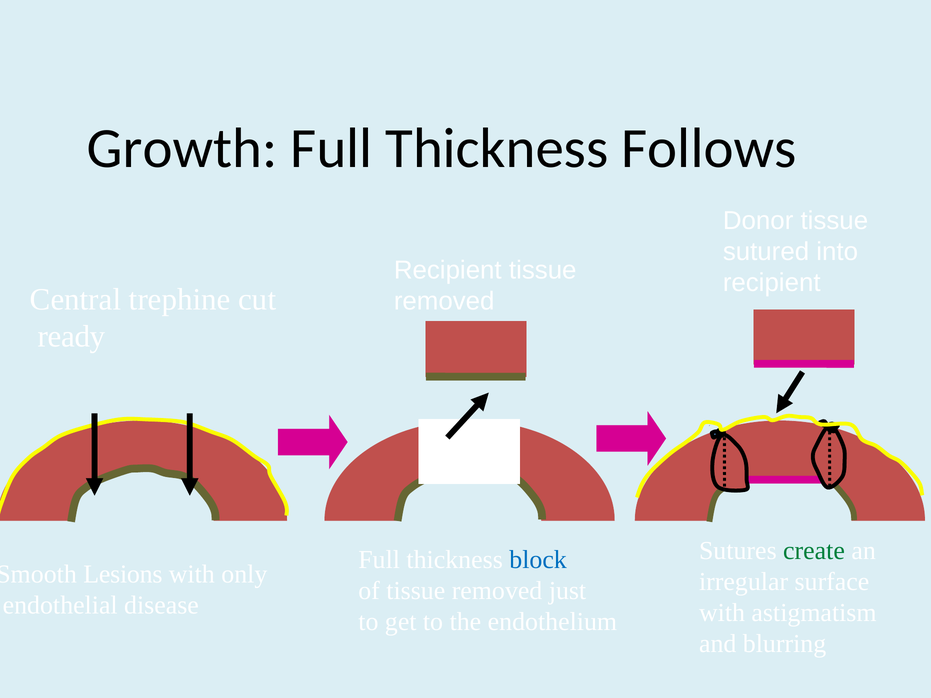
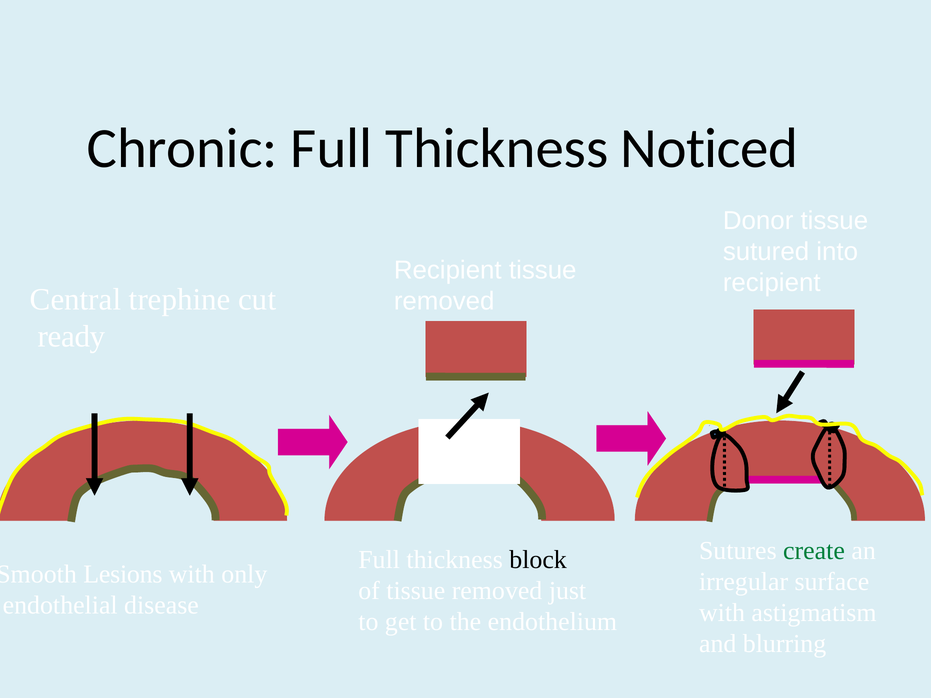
Growth: Growth -> Chronic (182, 148)
Follows: Follows -> Noticed (709, 148)
block colour: blue -> black (538, 560)
